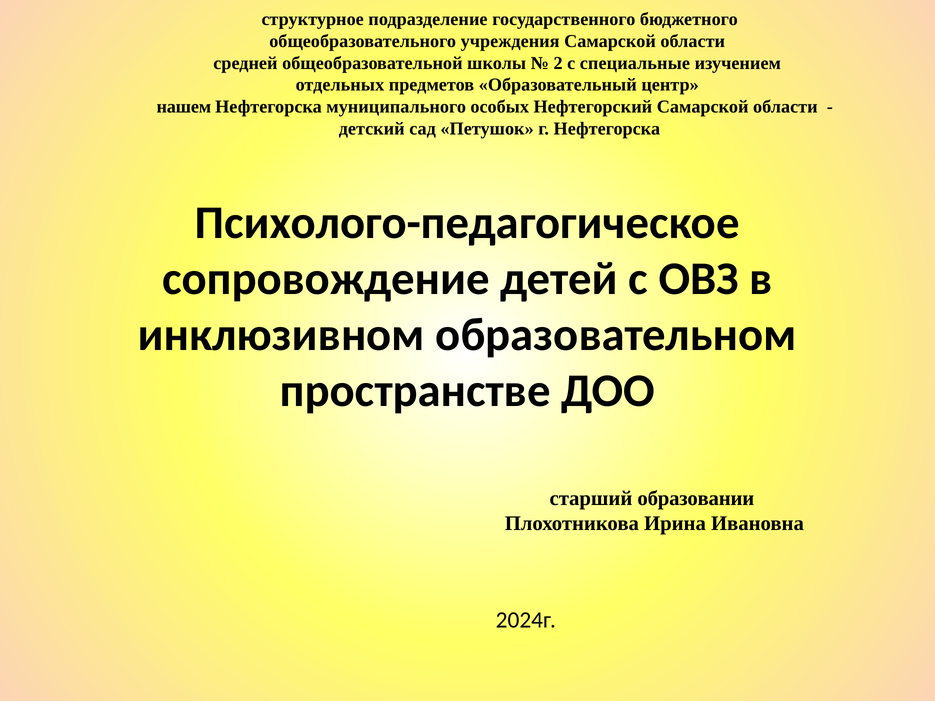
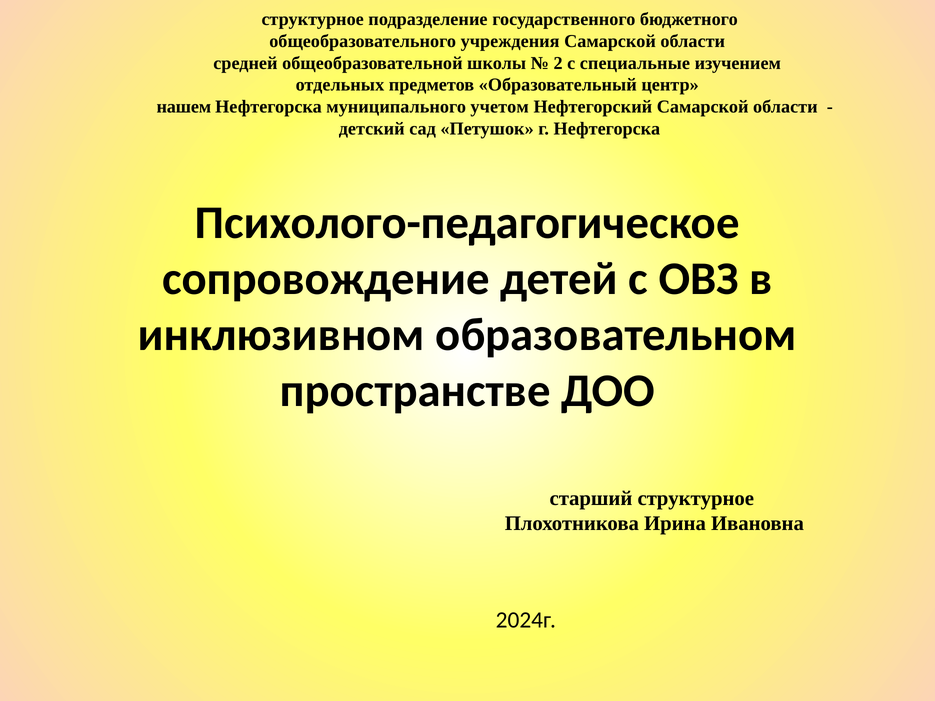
особых: особых -> учетом (500, 107)
старший образовании: образовании -> структурное (696, 498)
